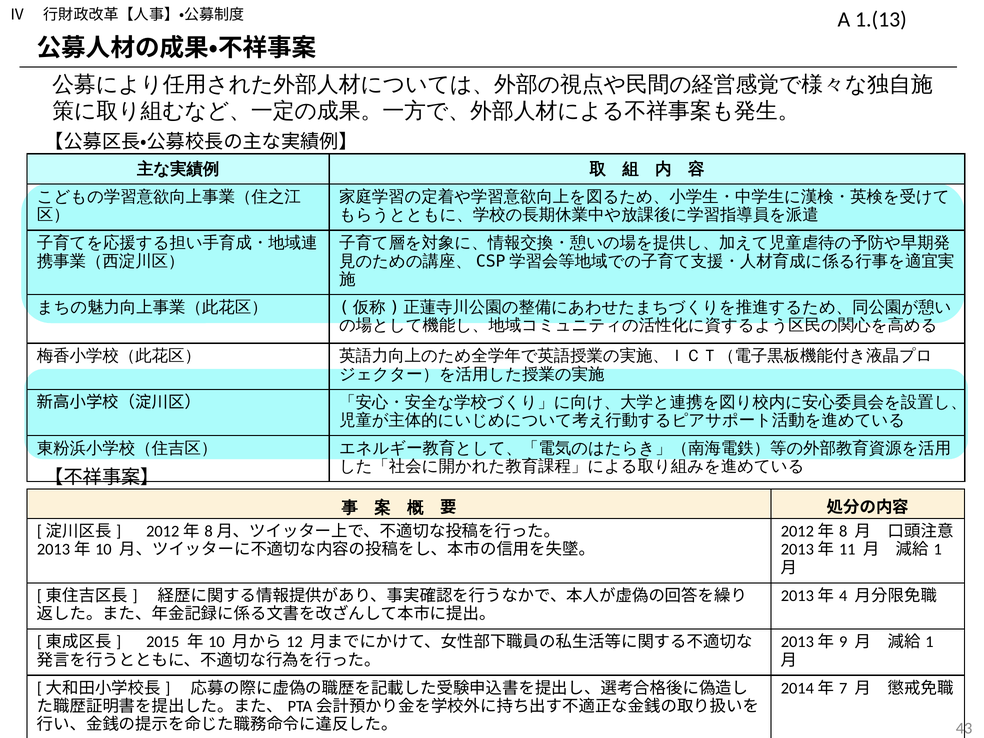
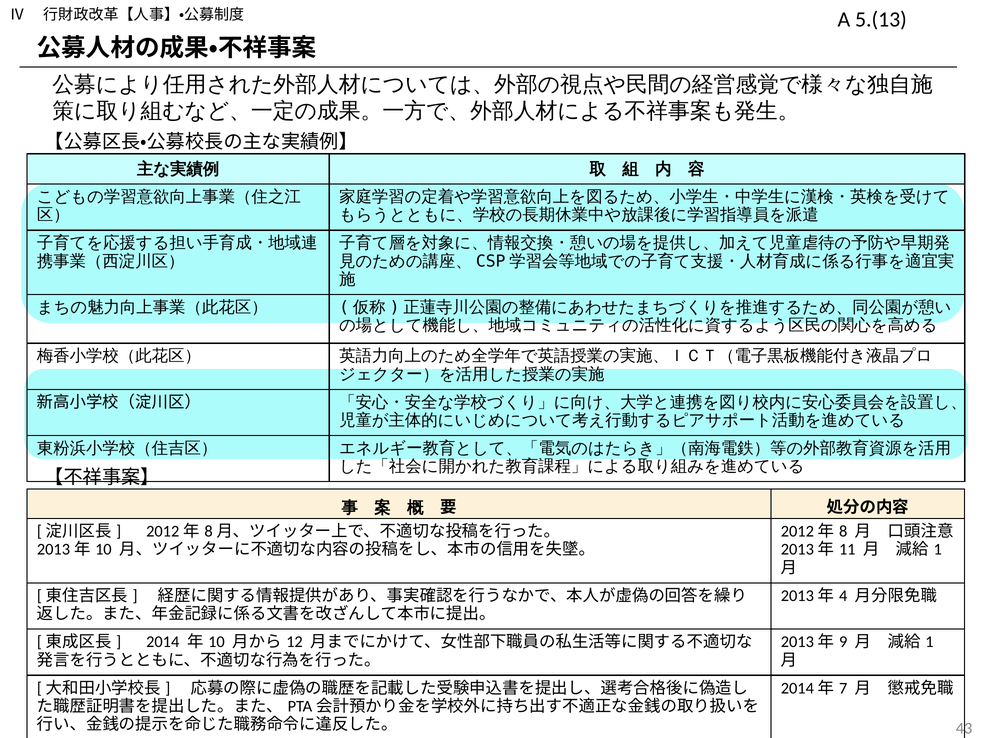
1.(13: 1.(13 -> 5.(13 (881, 19)
2015: 2015 -> 2014 (163, 642)
